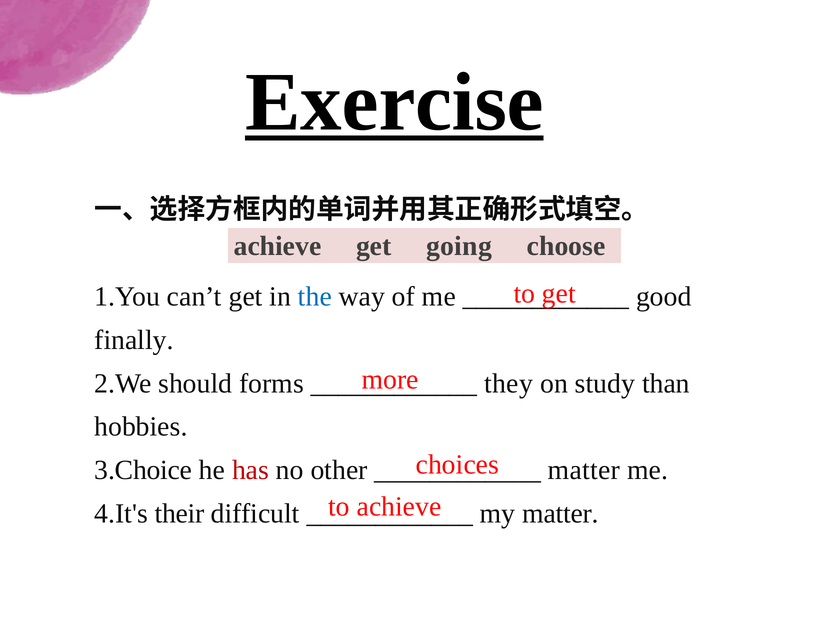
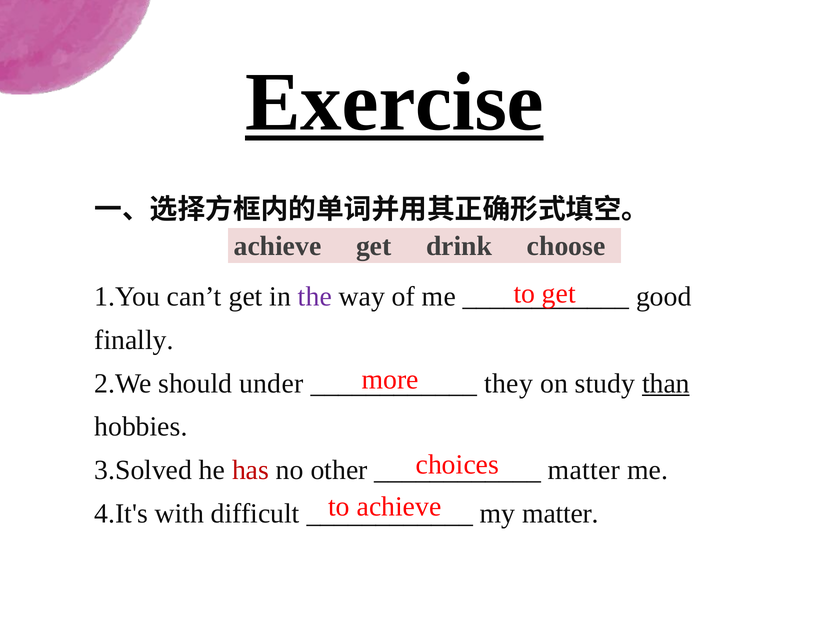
going: going -> drink (459, 246)
the colour: blue -> purple (315, 297)
forms: forms -> under (271, 383)
than underline: none -> present (666, 383)
3.Choice: 3.Choice -> 3.Solved (143, 470)
their: their -> with (179, 514)
